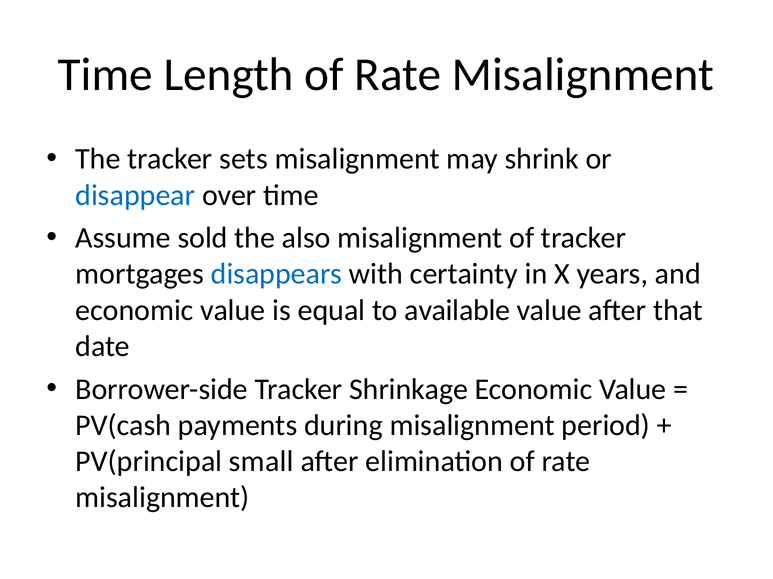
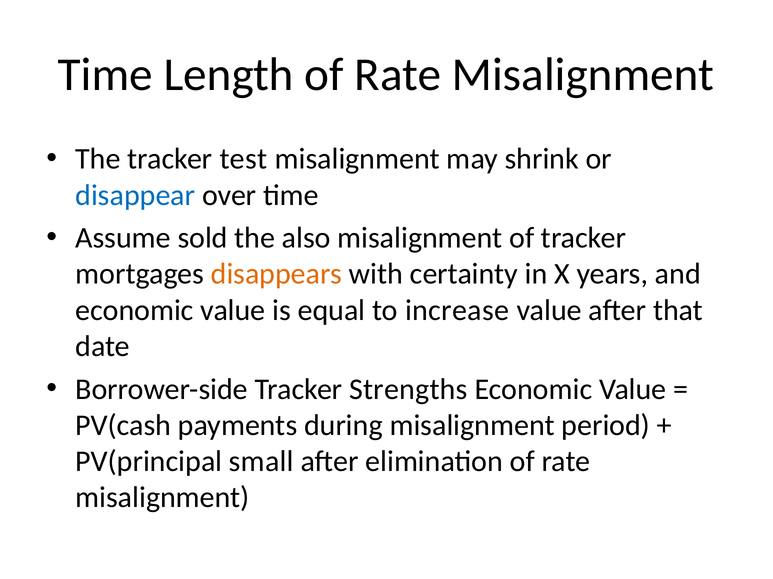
sets: sets -> test (243, 159)
disappears colour: blue -> orange (277, 274)
available: available -> increase (457, 311)
Shrinkage: Shrinkage -> Strengths (408, 390)
